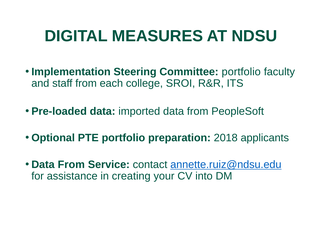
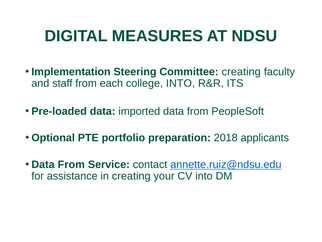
Committee portfolio: portfolio -> creating (241, 72)
college SROI: SROI -> INTO (180, 83)
